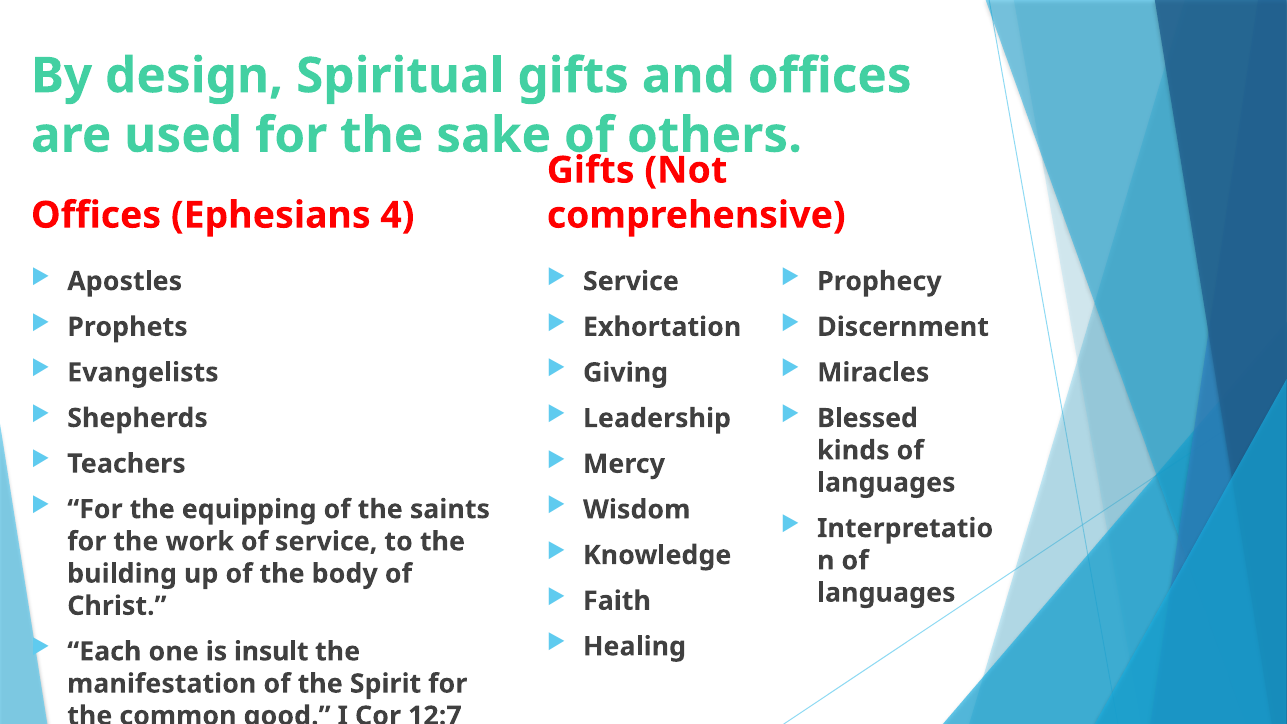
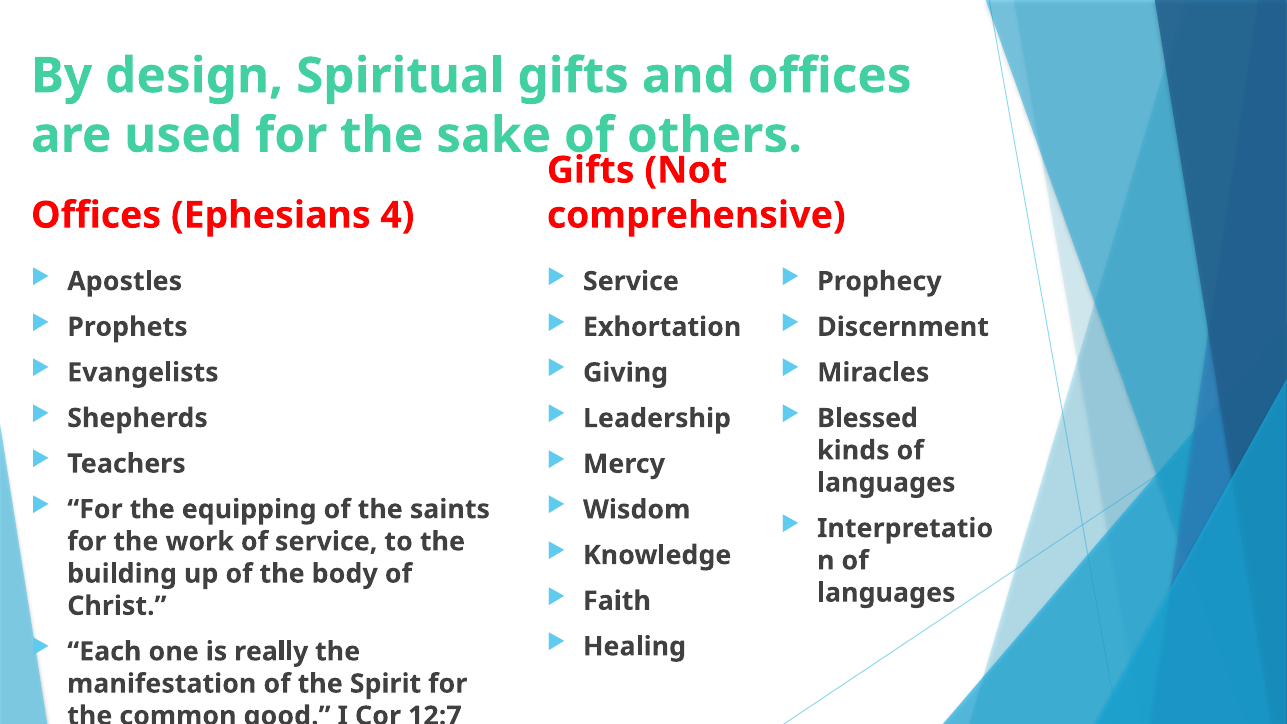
insult: insult -> really (271, 651)
